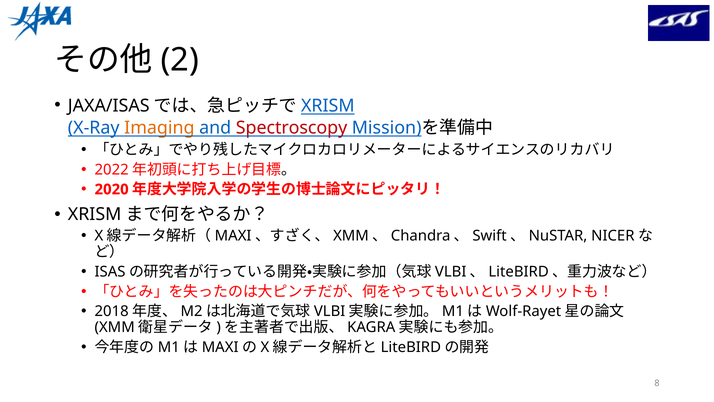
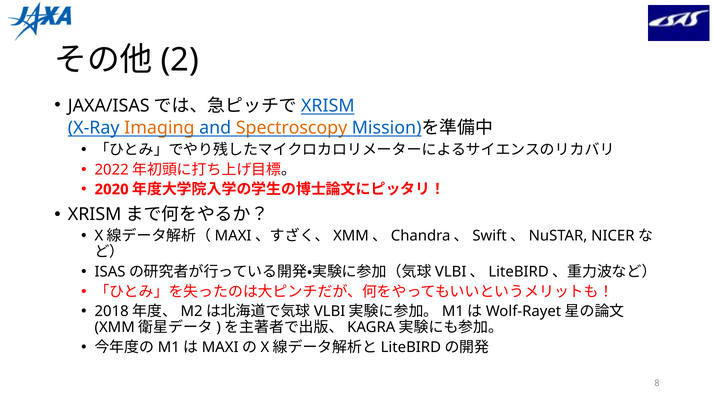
Spectroscopy colour: red -> orange (292, 128)
